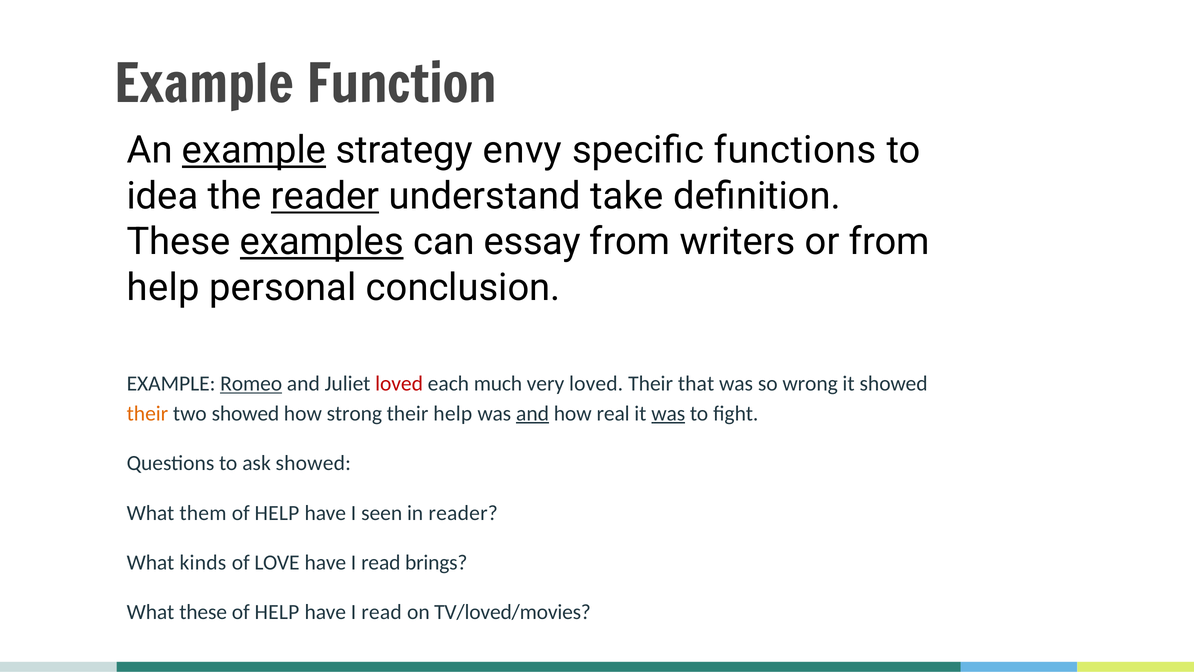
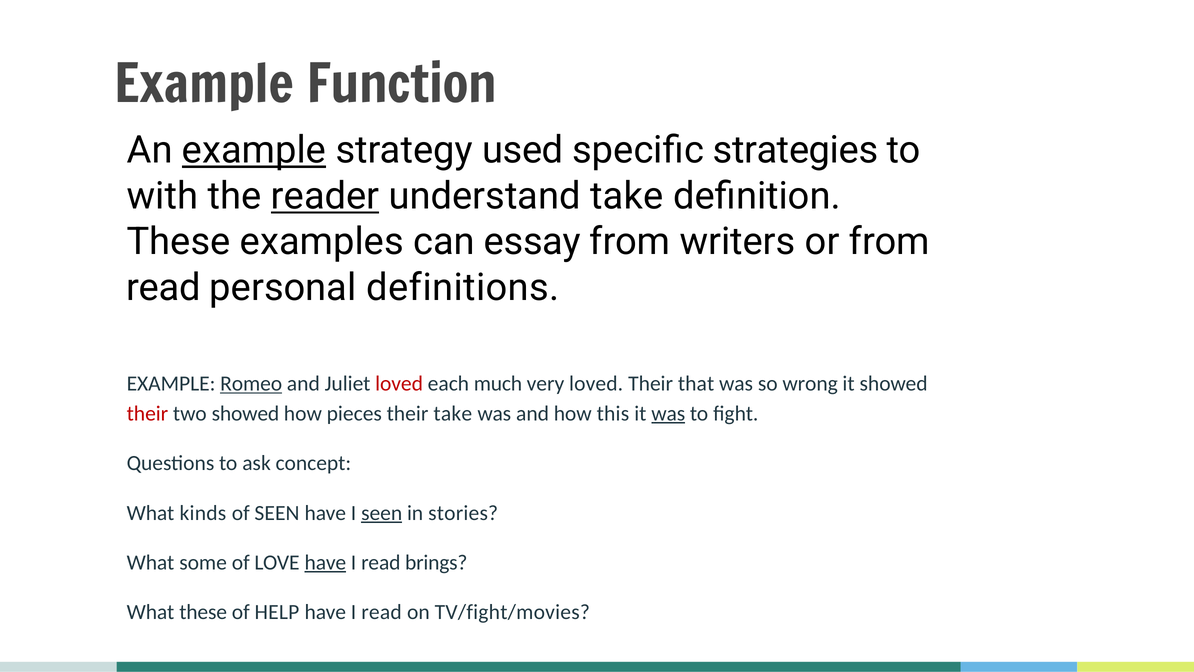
envy: envy -> used (523, 150)
functions: functions -> strategies (796, 150)
idea: idea -> with (163, 196)
examples underline: present -> none (322, 242)
help: help -> read (164, 287)
conclusion: conclusion -> definitions (463, 287)
their colour: orange -> red (147, 413)
strong: strong -> pieces (354, 413)
their help: help -> take (453, 413)
and underline: present -> none (533, 413)
real: real -> this (613, 413)
ask showed: showed -> concept (313, 463)
them: them -> kinds (203, 513)
HELP: HELP -> SEEN (277, 513)
seen underline: none -> present (382, 513)
in reader: reader -> stories (463, 513)
kinds: kinds -> some (203, 562)
have underline: none -> present (325, 562)
TV/loved/movies: TV/loved/movies -> TV/fight/movies (512, 612)
